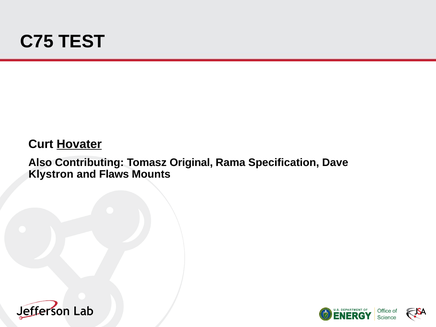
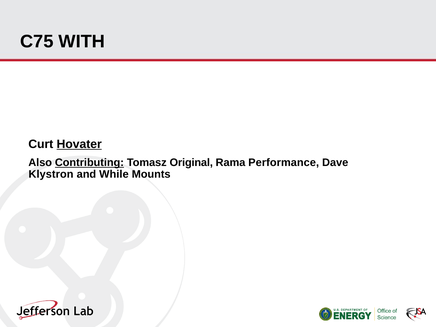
TEST: TEST -> WITH (82, 41)
Contributing underline: none -> present (89, 163)
Specification: Specification -> Performance (284, 163)
Flaws: Flaws -> While (114, 174)
